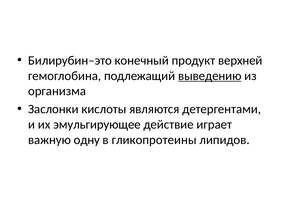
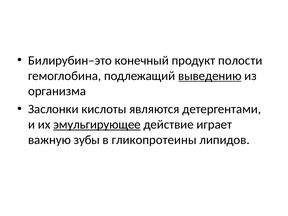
верхней: верхней -> полости (240, 60)
эмульгирующее underline: none -> present (97, 124)
одну: одну -> зубы (87, 140)
